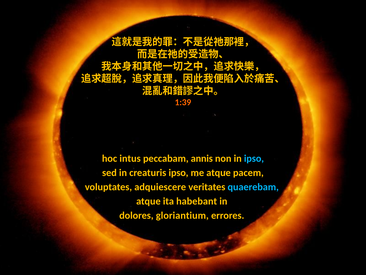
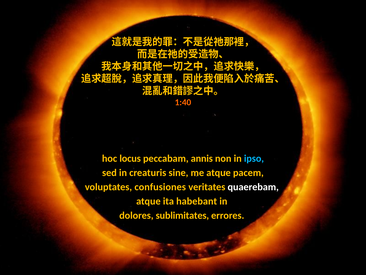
1:39: 1:39 -> 1:40 (183, 102)
intus: intus -> locus (130, 158)
creaturis ipso: ipso -> sine (178, 172)
adquiescere: adquiescere -> confusiones (160, 187)
quaerebam colour: light blue -> white (253, 187)
gloriantium: gloriantium -> sublimitates (182, 215)
